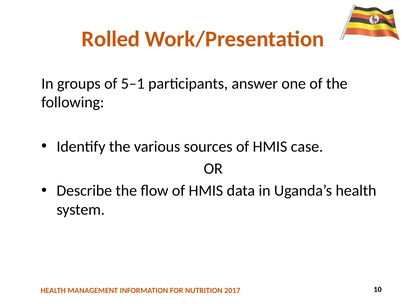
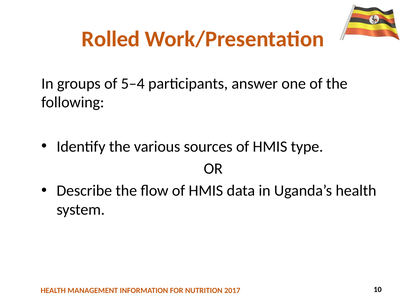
5–1: 5–1 -> 5–4 (133, 84)
case: case -> type (307, 147)
